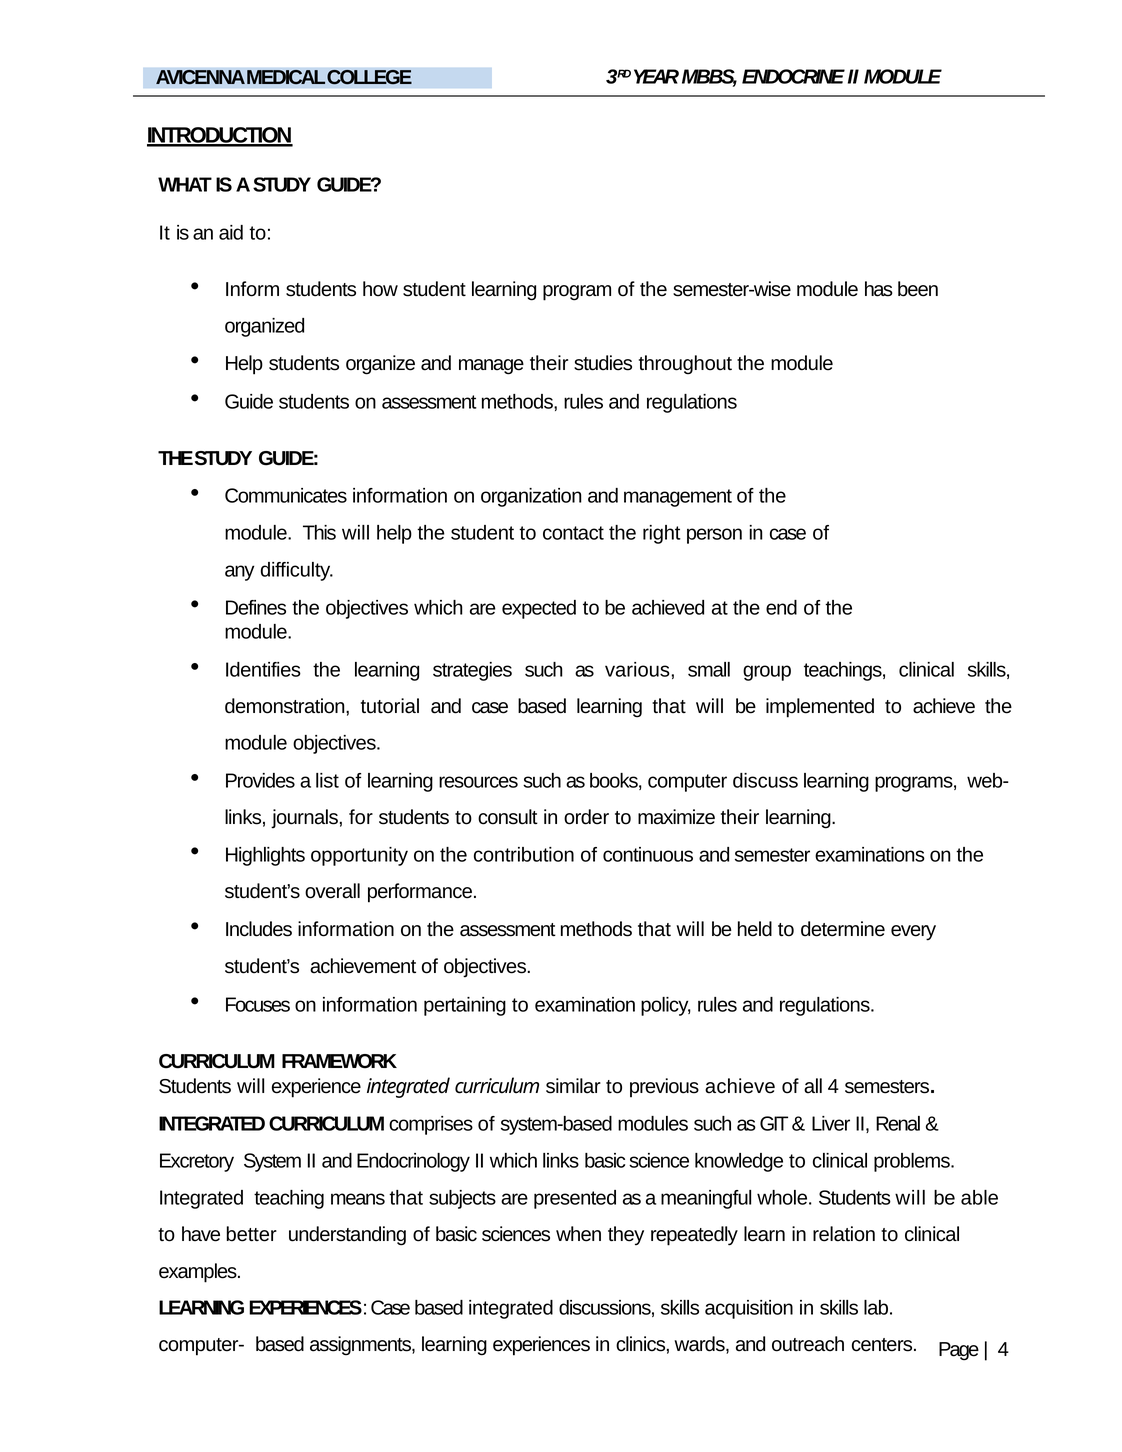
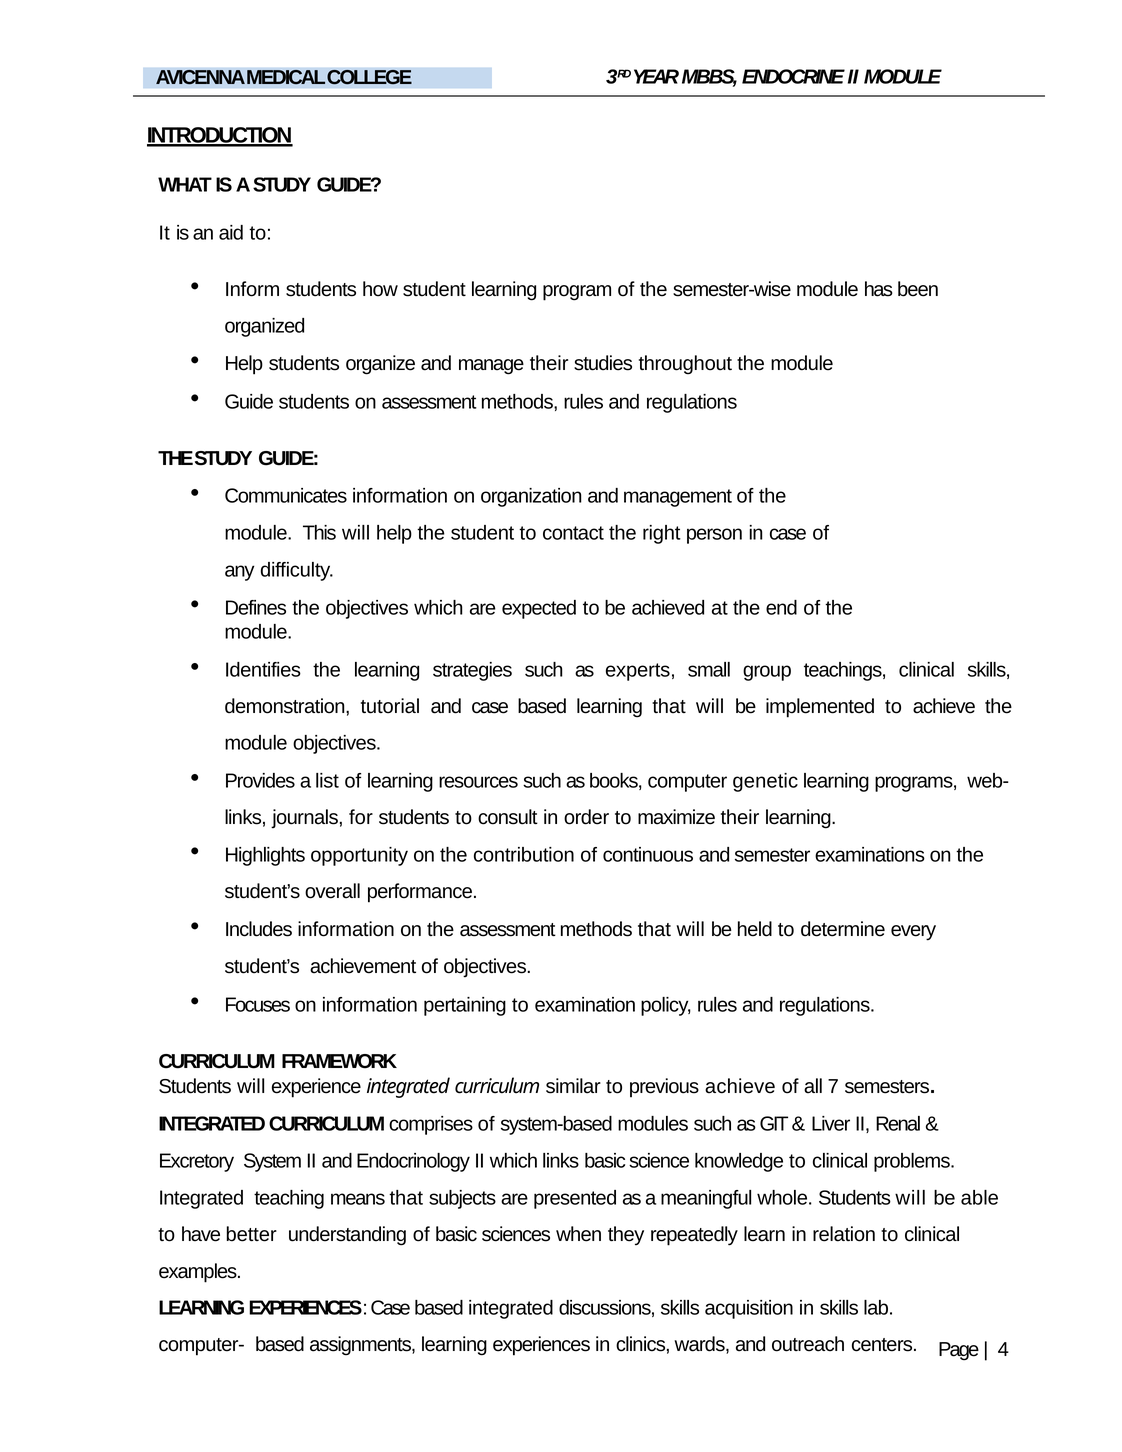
various: various -> experts (640, 670)
discuss: discuss -> genetic (765, 781)
all 4: 4 -> 7 (833, 1087)
